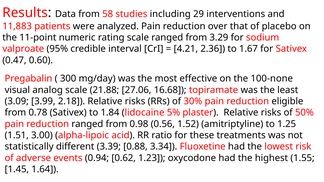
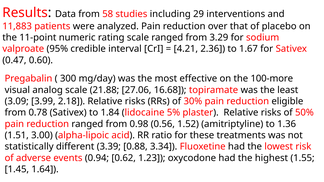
100-none: 100-none -> 100-more (272, 79)
1.25: 1.25 -> 1.36 (287, 124)
